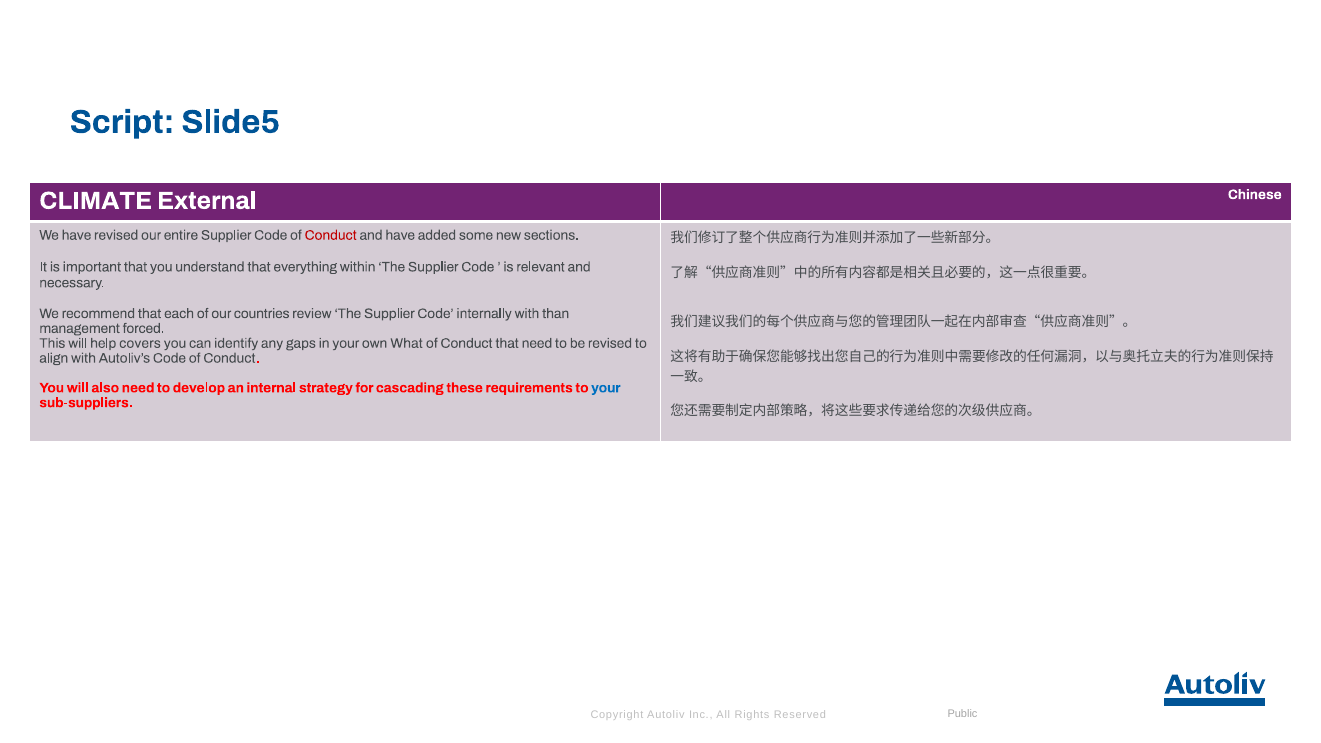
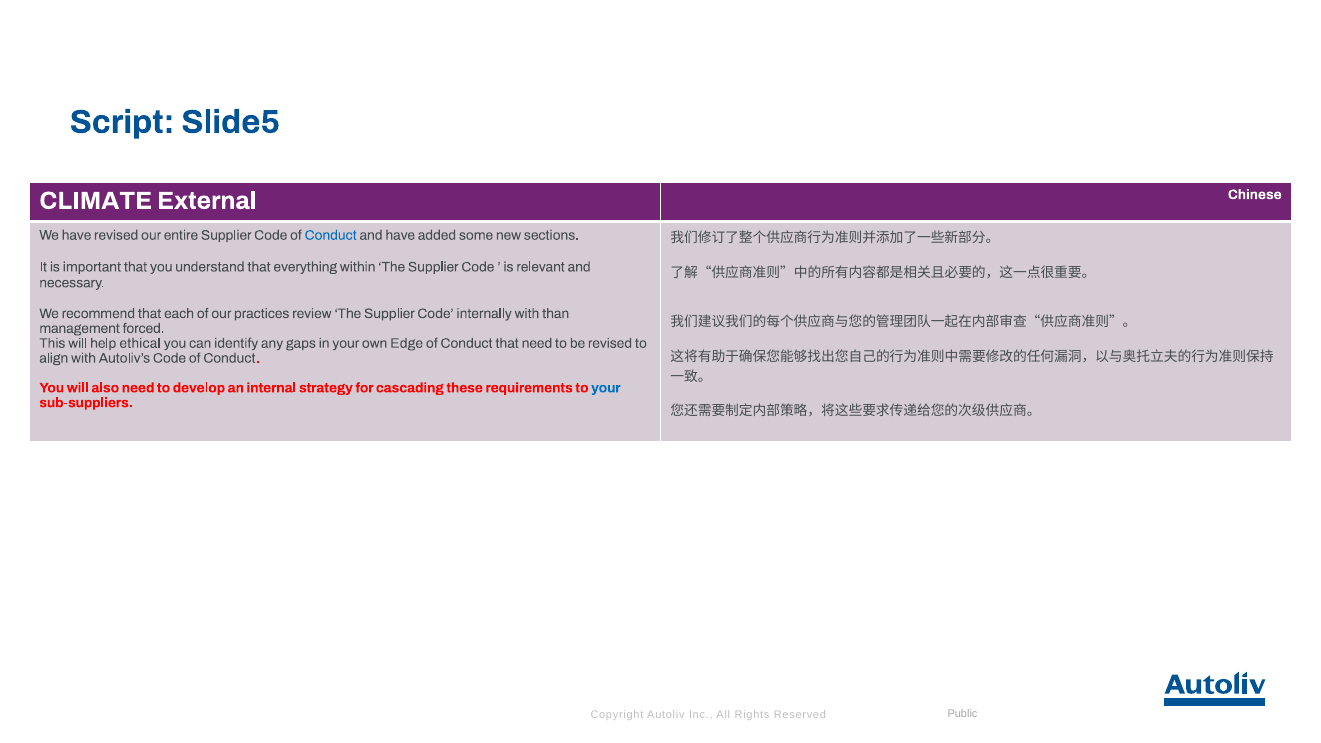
Conduct colour: red -> blue (331, 235)
countries: countries -> practices (262, 314)
covers: covers -> ethical (140, 343)
What: What -> Edge (407, 343)
